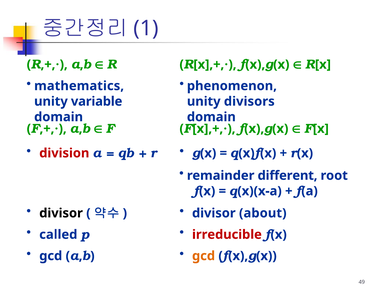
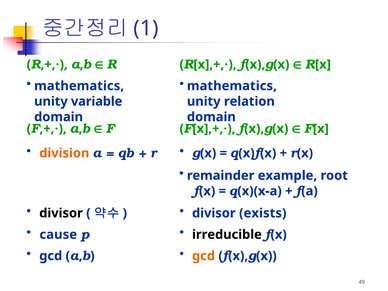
phenomenon: phenomenon -> mathematics (232, 86)
divisors: divisors -> relation (249, 101)
division colour: red -> orange (64, 153)
different: different -> example (287, 176)
about: about -> exists (263, 213)
called: called -> cause (58, 235)
irreducible colour: red -> black (227, 235)
